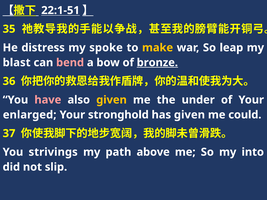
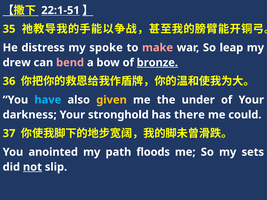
make colour: yellow -> pink (158, 48)
blast: blast -> drew (17, 63)
have colour: pink -> light blue (48, 100)
enlarged: enlarged -> darkness (30, 115)
has given: given -> there (189, 115)
strivings: strivings -> anointed (53, 152)
above: above -> floods (153, 152)
into: into -> sets (253, 152)
not underline: none -> present (32, 167)
